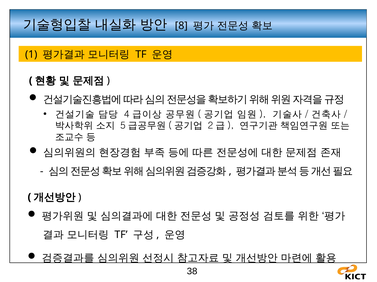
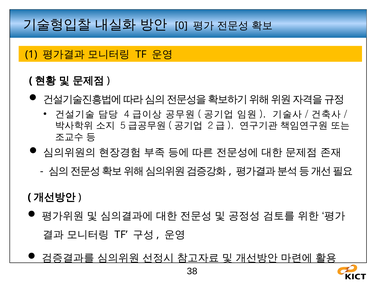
8: 8 -> 0 (181, 26)
